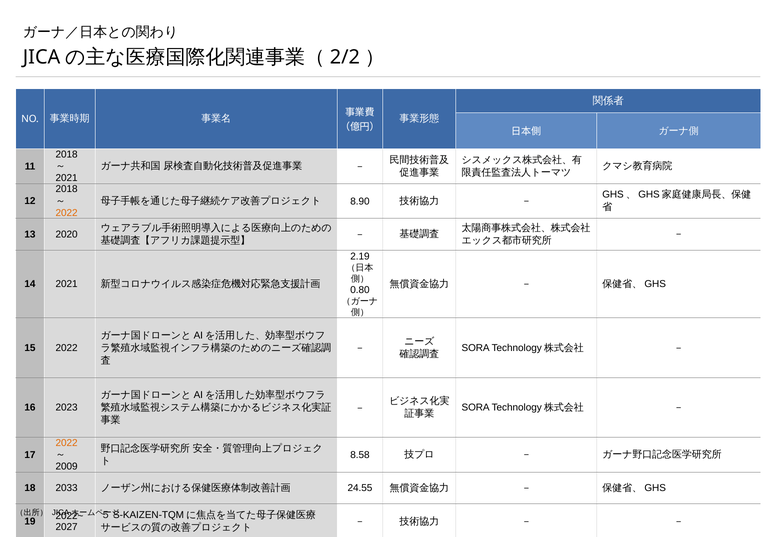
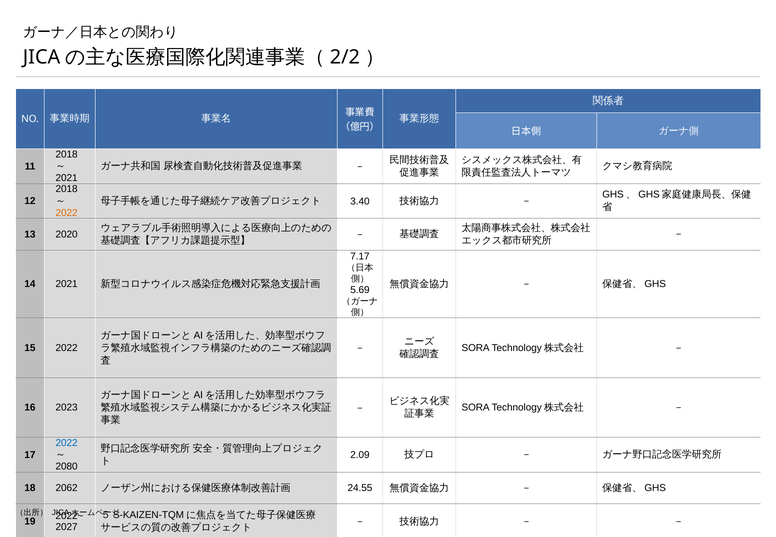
8.90: 8.90 -> 3.40 (360, 201)
2.19: 2.19 -> 7.17 (360, 257)
0.80: 0.80 -> 5.69 (360, 290)
2022 colour: orange -> blue (67, 443)
8.58: 8.58 -> 2.09 (360, 455)
2009: 2009 -> 2080 (67, 467)
2033: 2033 -> 2062 (67, 488)
